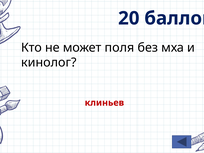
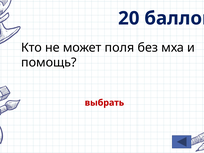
кинолог: кинолог -> помощь (49, 63)
клиньев: клиньев -> выбрать (104, 103)
